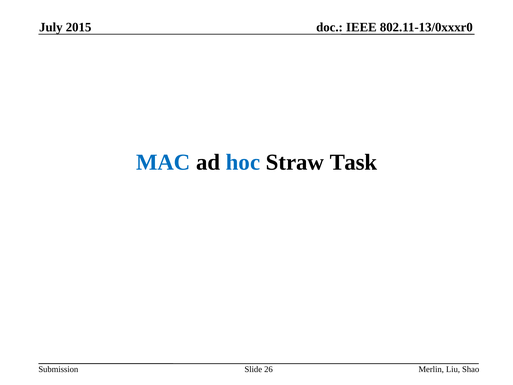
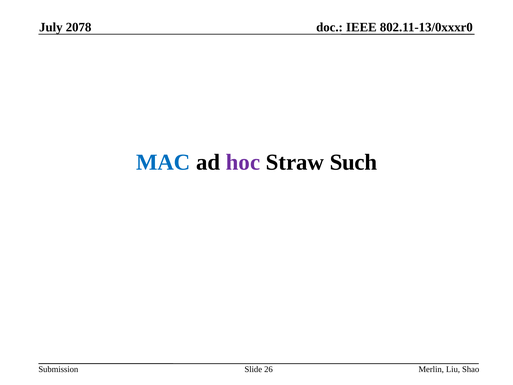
2015: 2015 -> 2078 (79, 27)
hoc colour: blue -> purple (243, 162)
Task: Task -> Such (353, 162)
